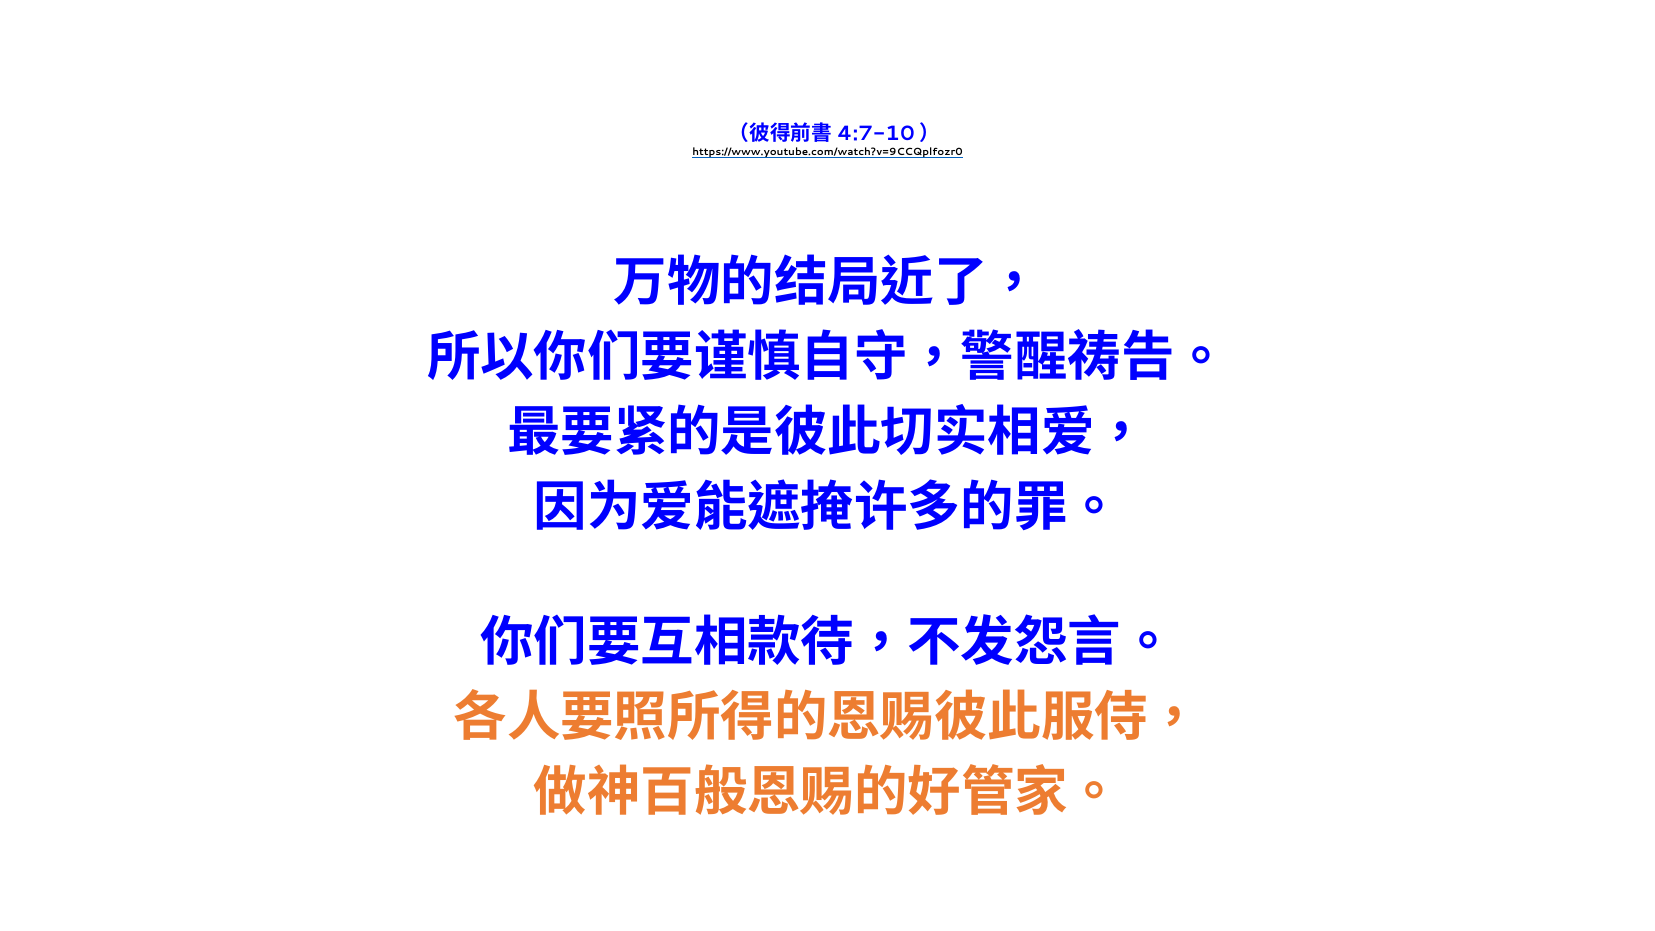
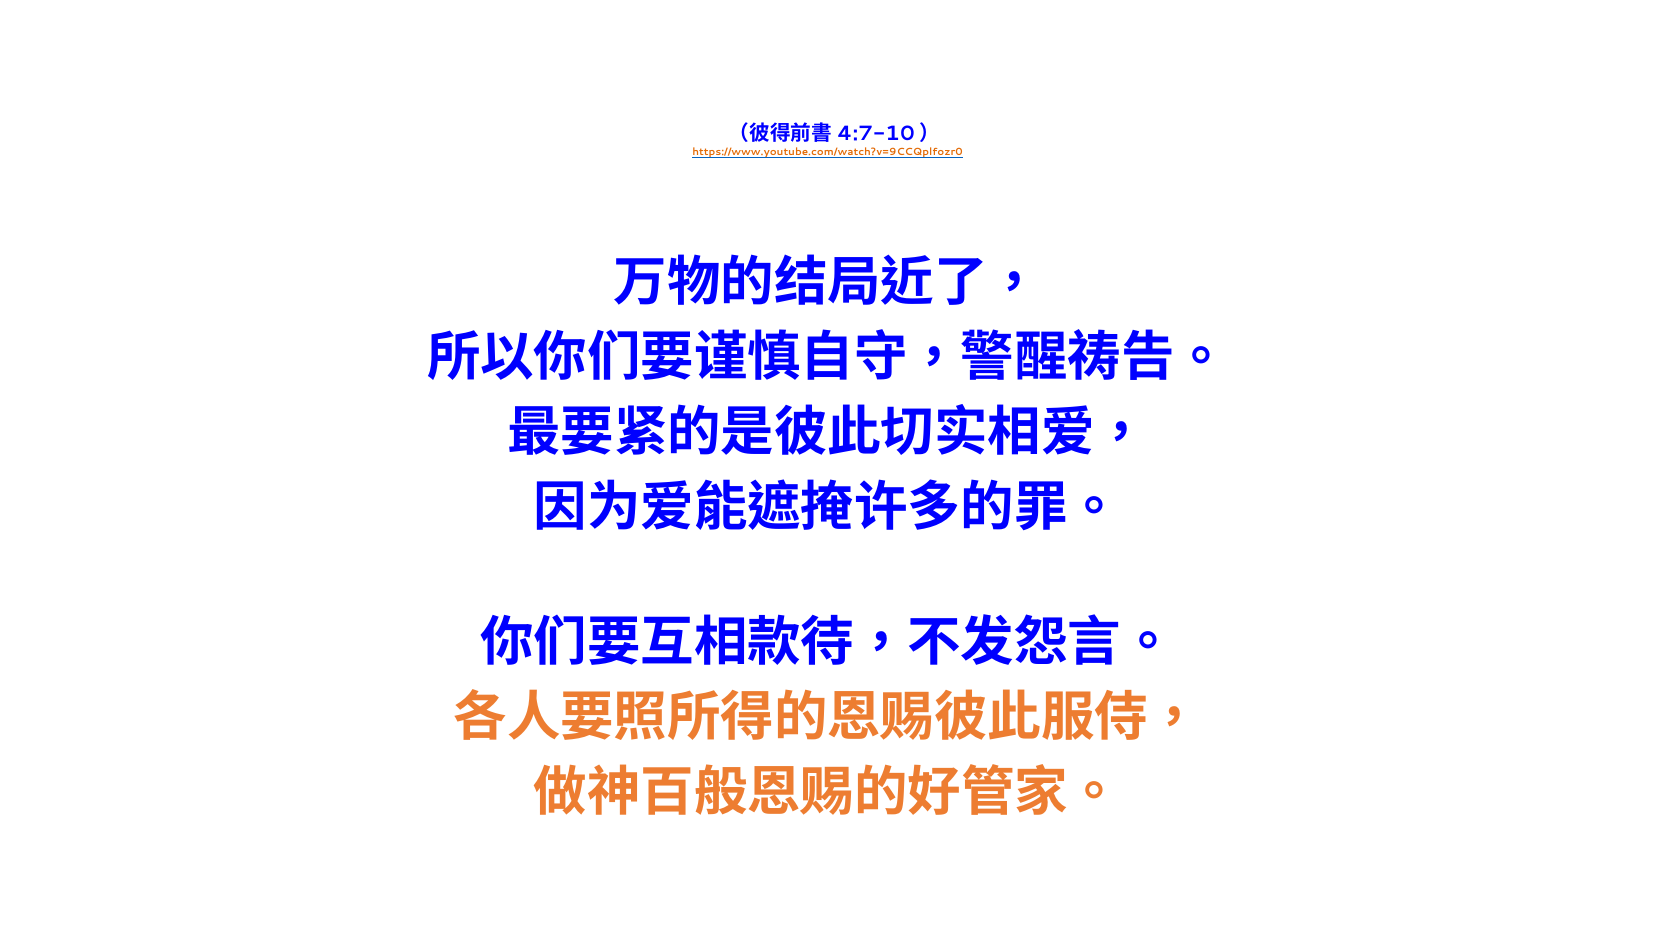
https://www.youtube.com/watch?v=9CCQplfozr0 colour: black -> orange (828, 152)
